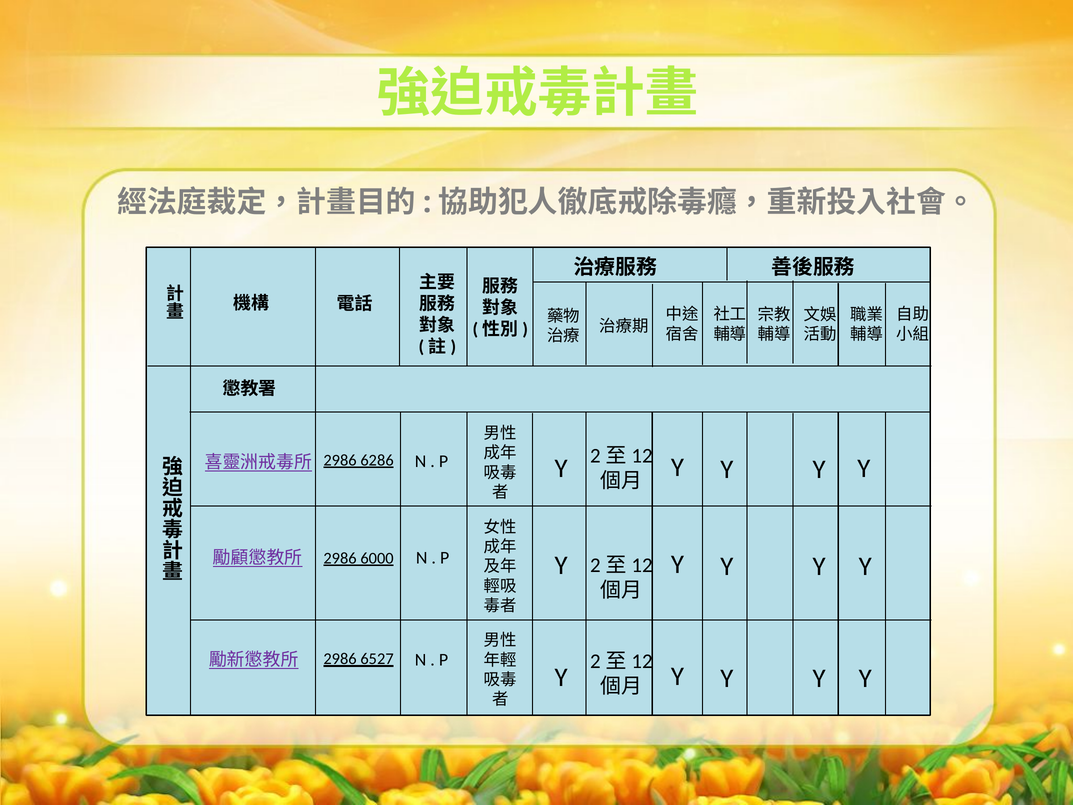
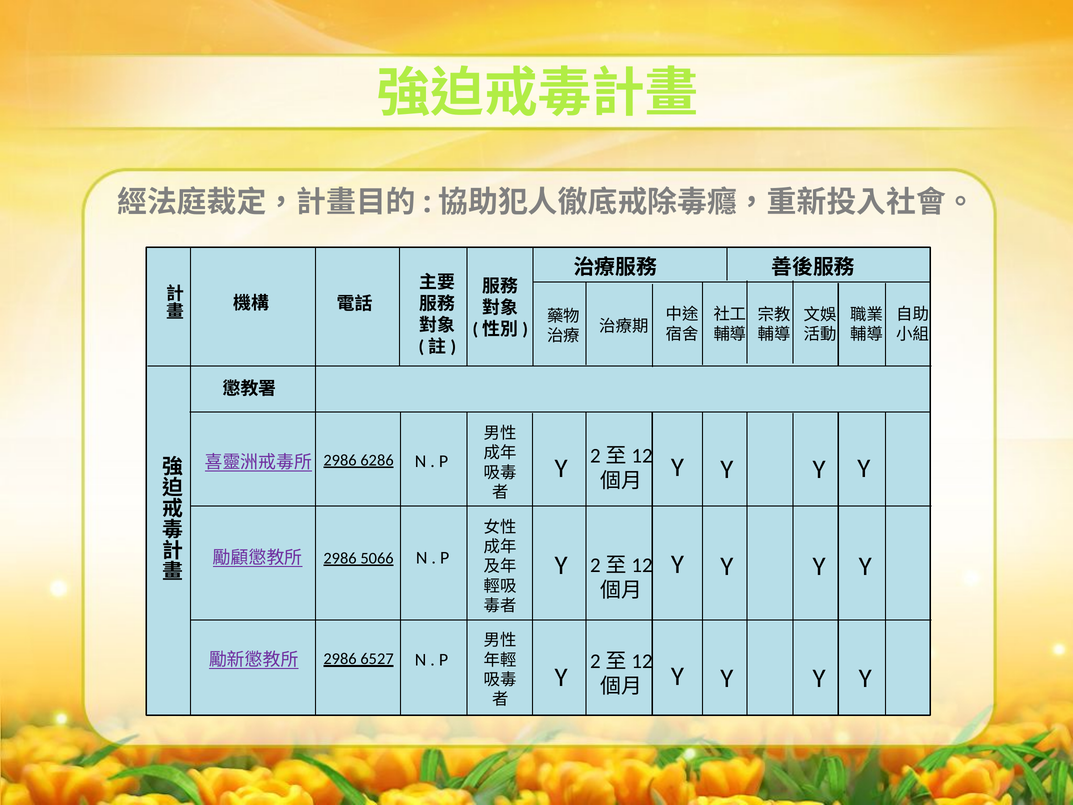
6000: 6000 -> 5066 (377, 558)
